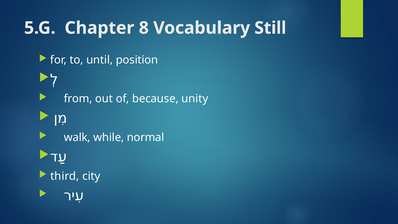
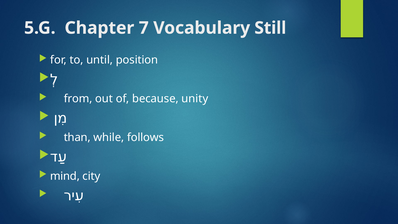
8: 8 -> 7 (144, 28)
walk: walk -> than (77, 137)
normal: normal -> follows (146, 137)
third: third -> mind (65, 176)
